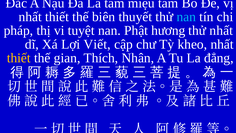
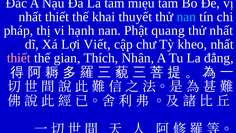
biên: biên -> khai (104, 17)
tuyệt: tuyệt -> hạnh (81, 30)
hương: hương -> quang (168, 30)
thiết colour: yellow -> pink (19, 58)
